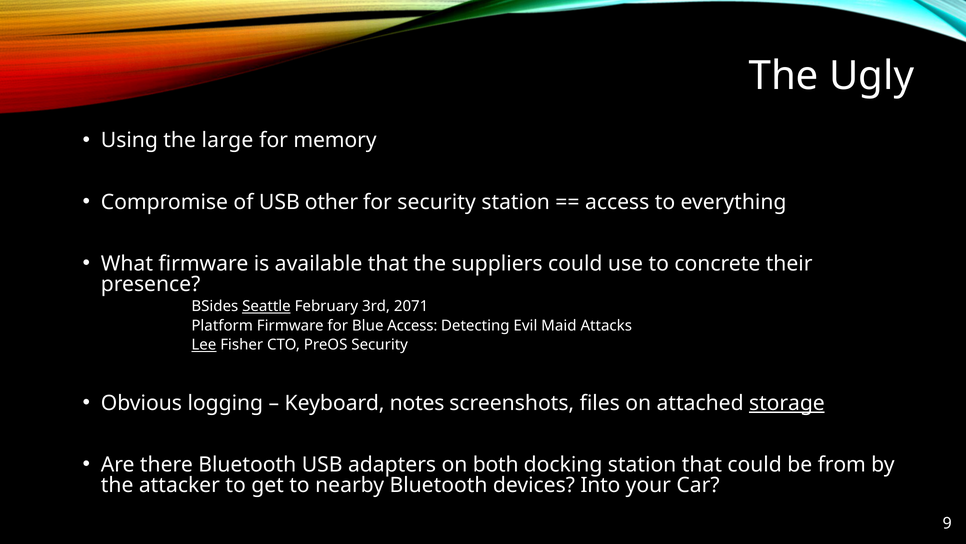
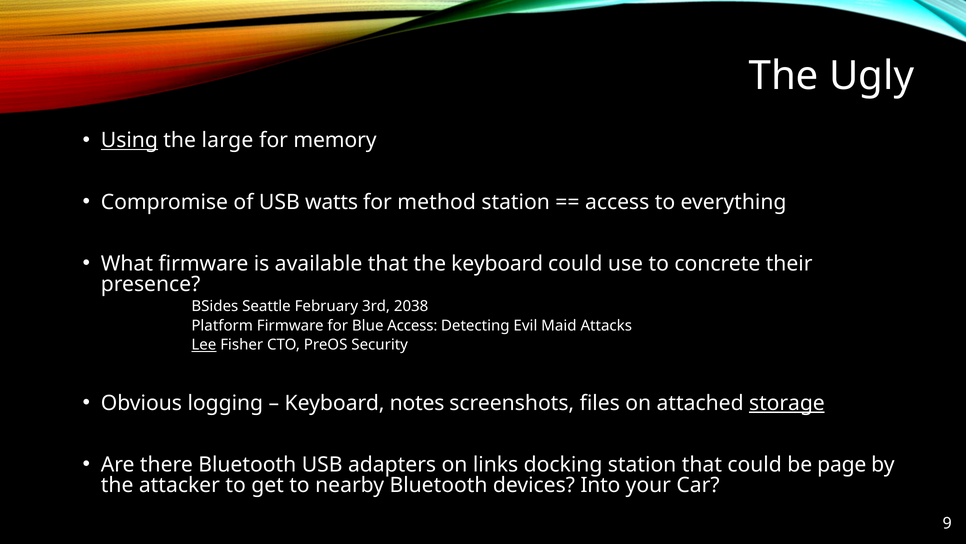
Using underline: none -> present (129, 140)
other: other -> watts (332, 202)
for security: security -> method (437, 202)
the suppliers: suppliers -> keyboard (497, 263)
Seattle underline: present -> none (266, 306)
2071: 2071 -> 2038 (411, 306)
both: both -> links (496, 464)
from: from -> page (842, 464)
